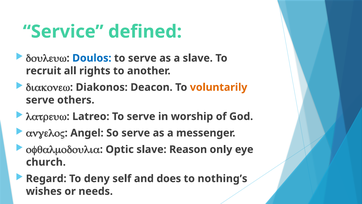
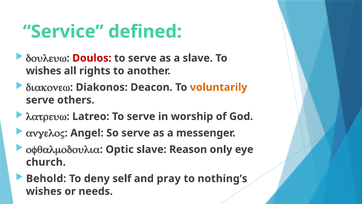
Doulos colour: blue -> red (92, 58)
recruit: recruit -> wishes (44, 71)
Regard: Regard -> Behold (46, 178)
does: does -> pray (169, 178)
